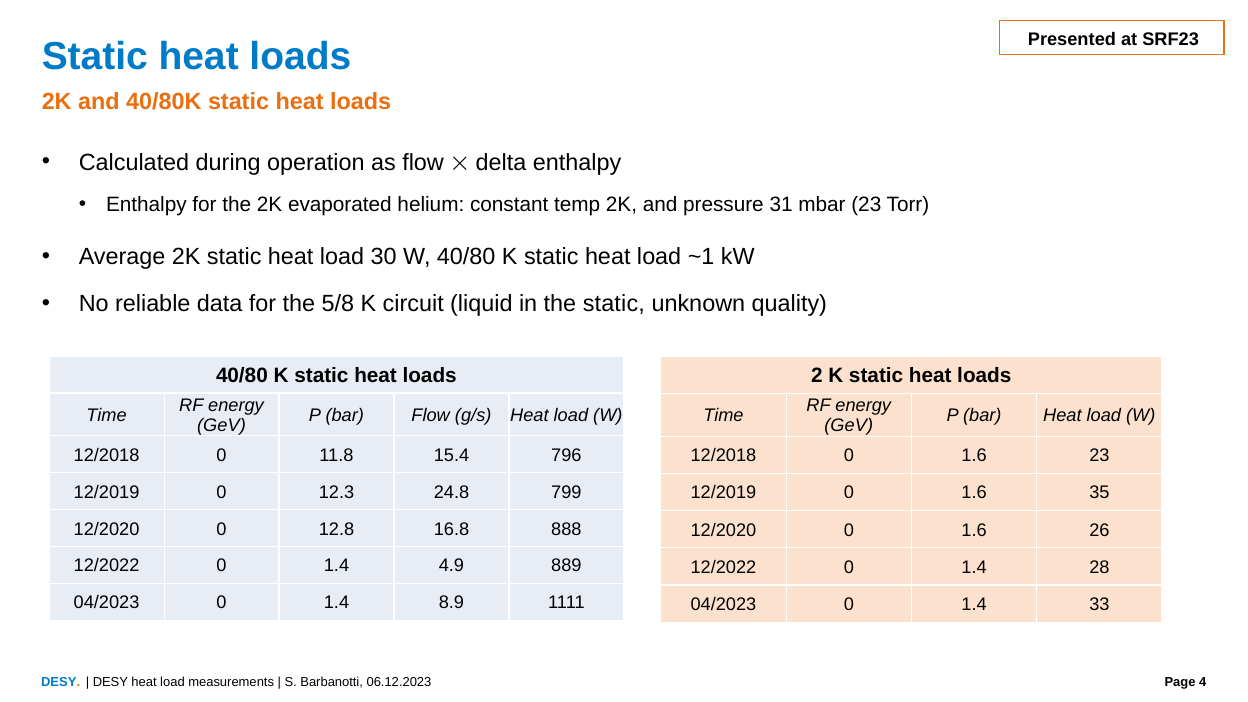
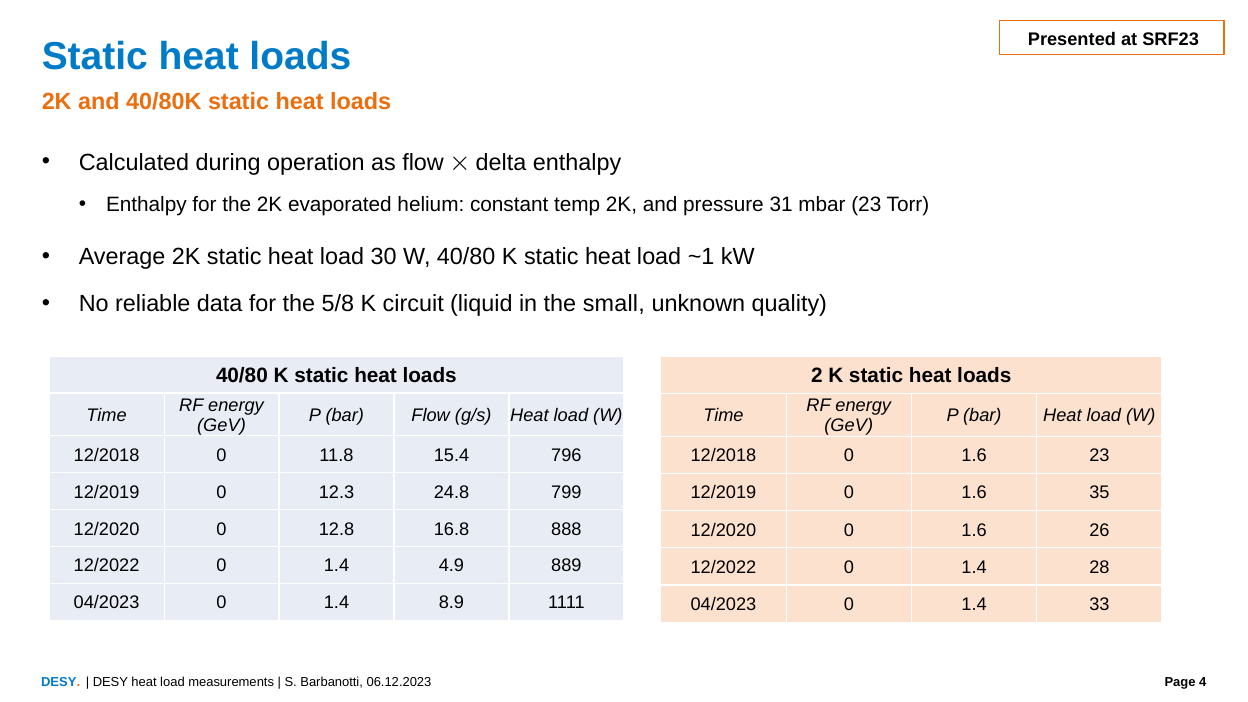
the static: static -> small (614, 304)
